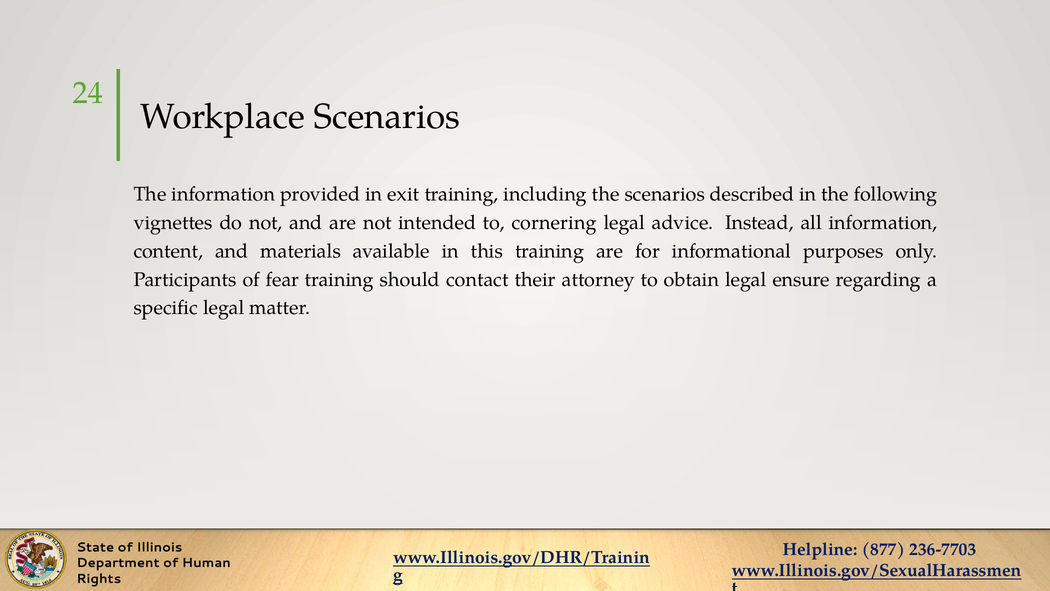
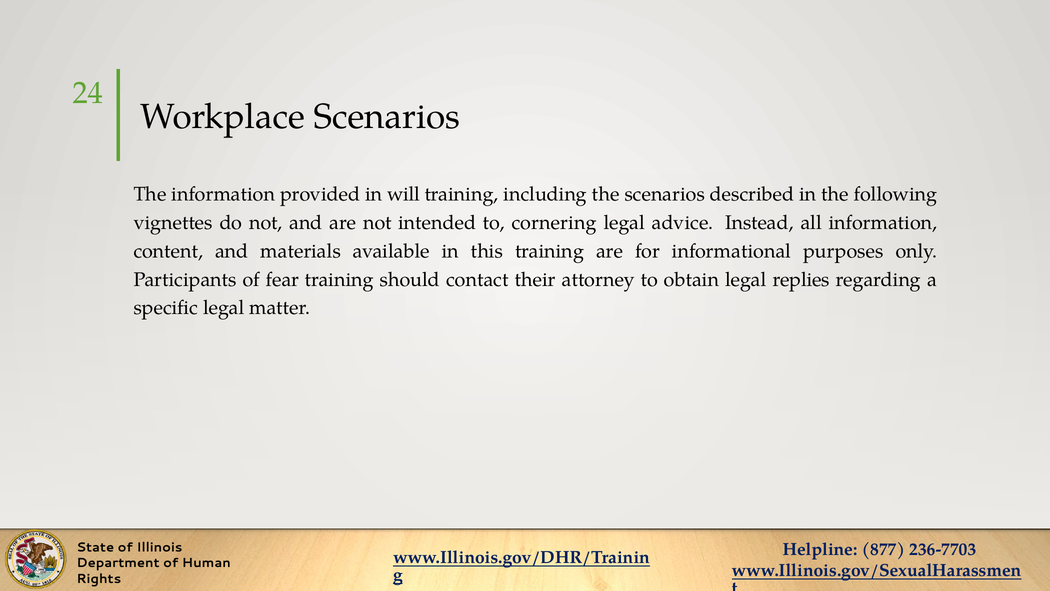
exit: exit -> will (404, 194)
ensure: ensure -> replies (801, 279)
